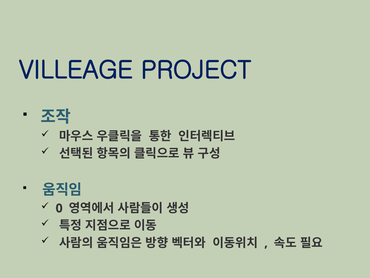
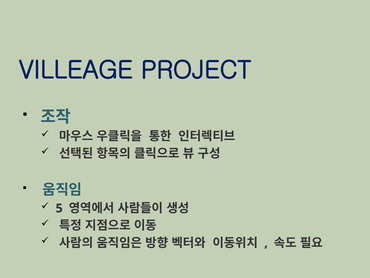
0: 0 -> 5 (59, 208)
